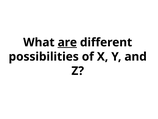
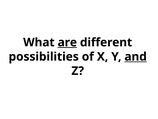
and underline: none -> present (136, 56)
